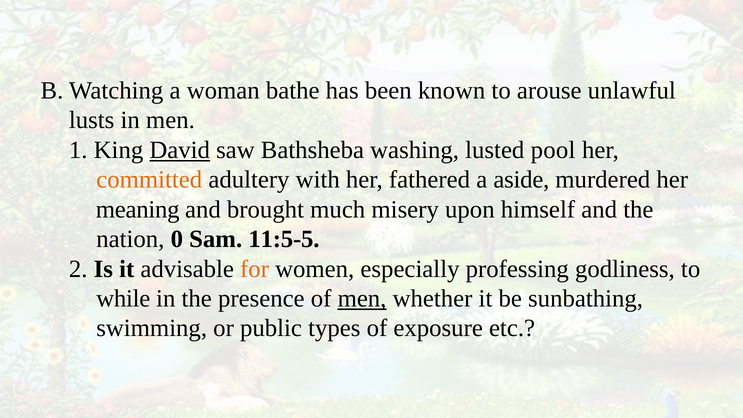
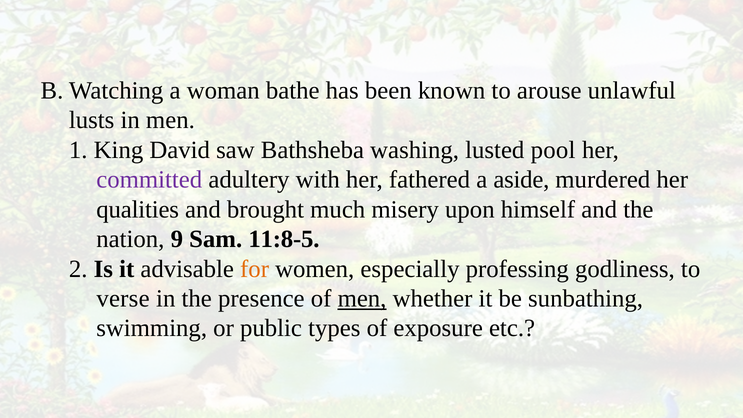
David underline: present -> none (180, 150)
committed colour: orange -> purple (149, 180)
meaning: meaning -> qualities (138, 209)
0: 0 -> 9 (177, 239)
11:5-5: 11:5-5 -> 11:8-5 (284, 239)
while: while -> verse (123, 299)
